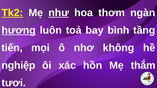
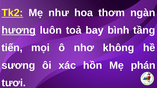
như underline: present -> none (59, 13)
nghiệp: nghiệp -> sương (18, 66)
thắm: thắm -> phán (143, 66)
